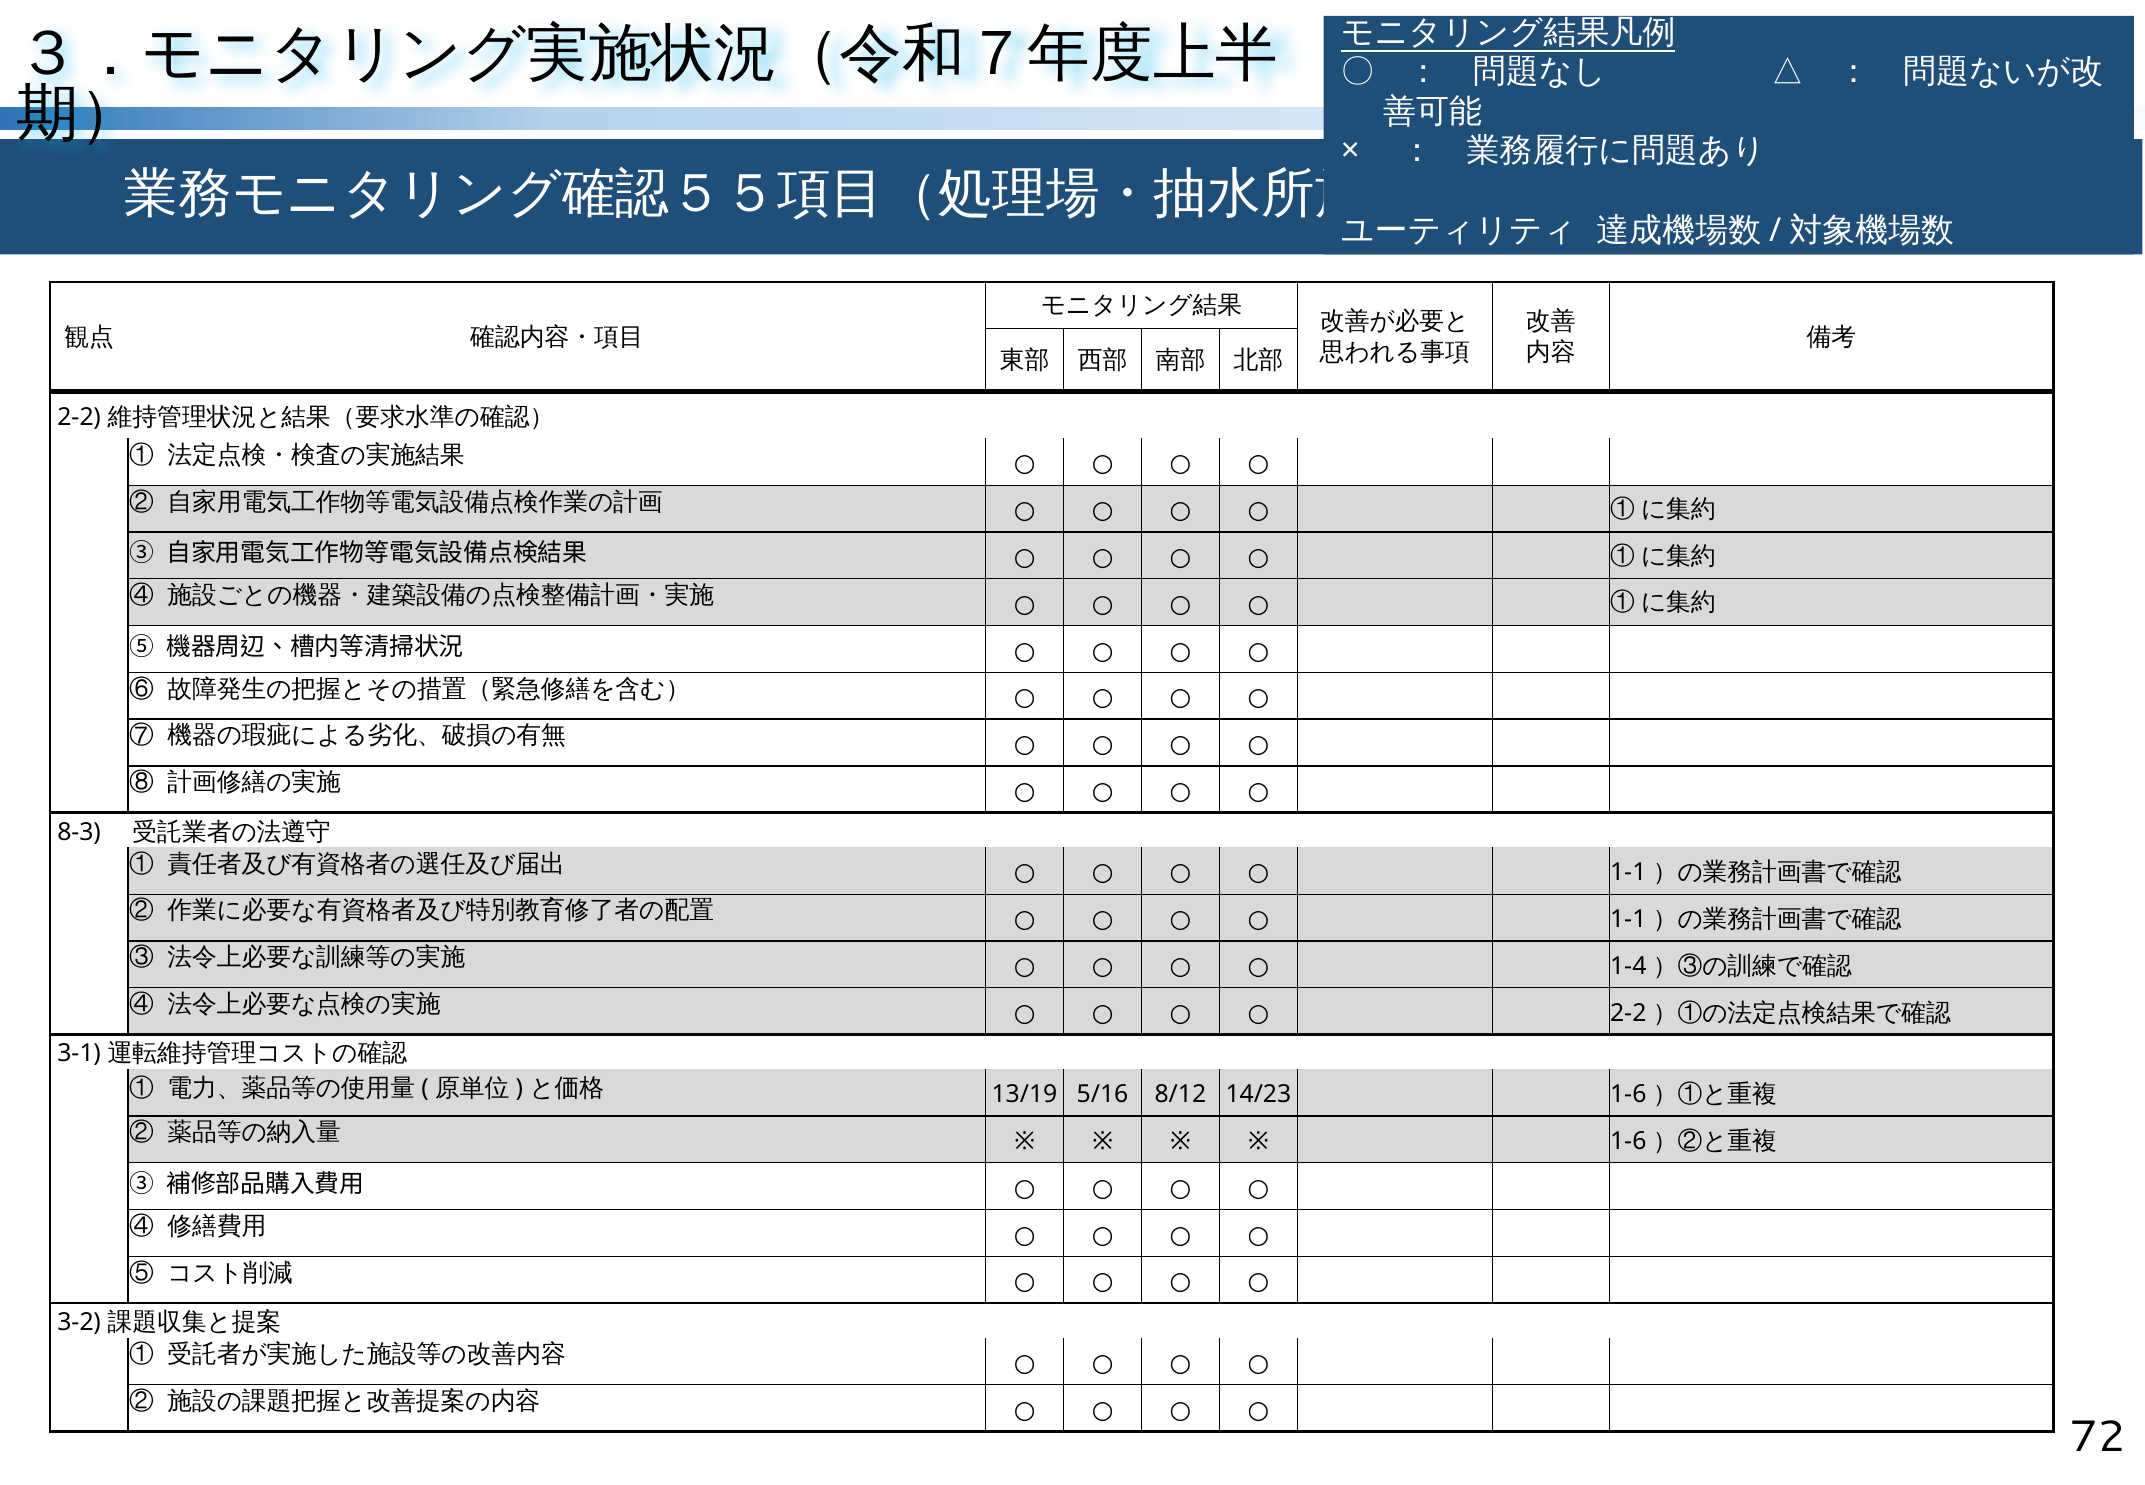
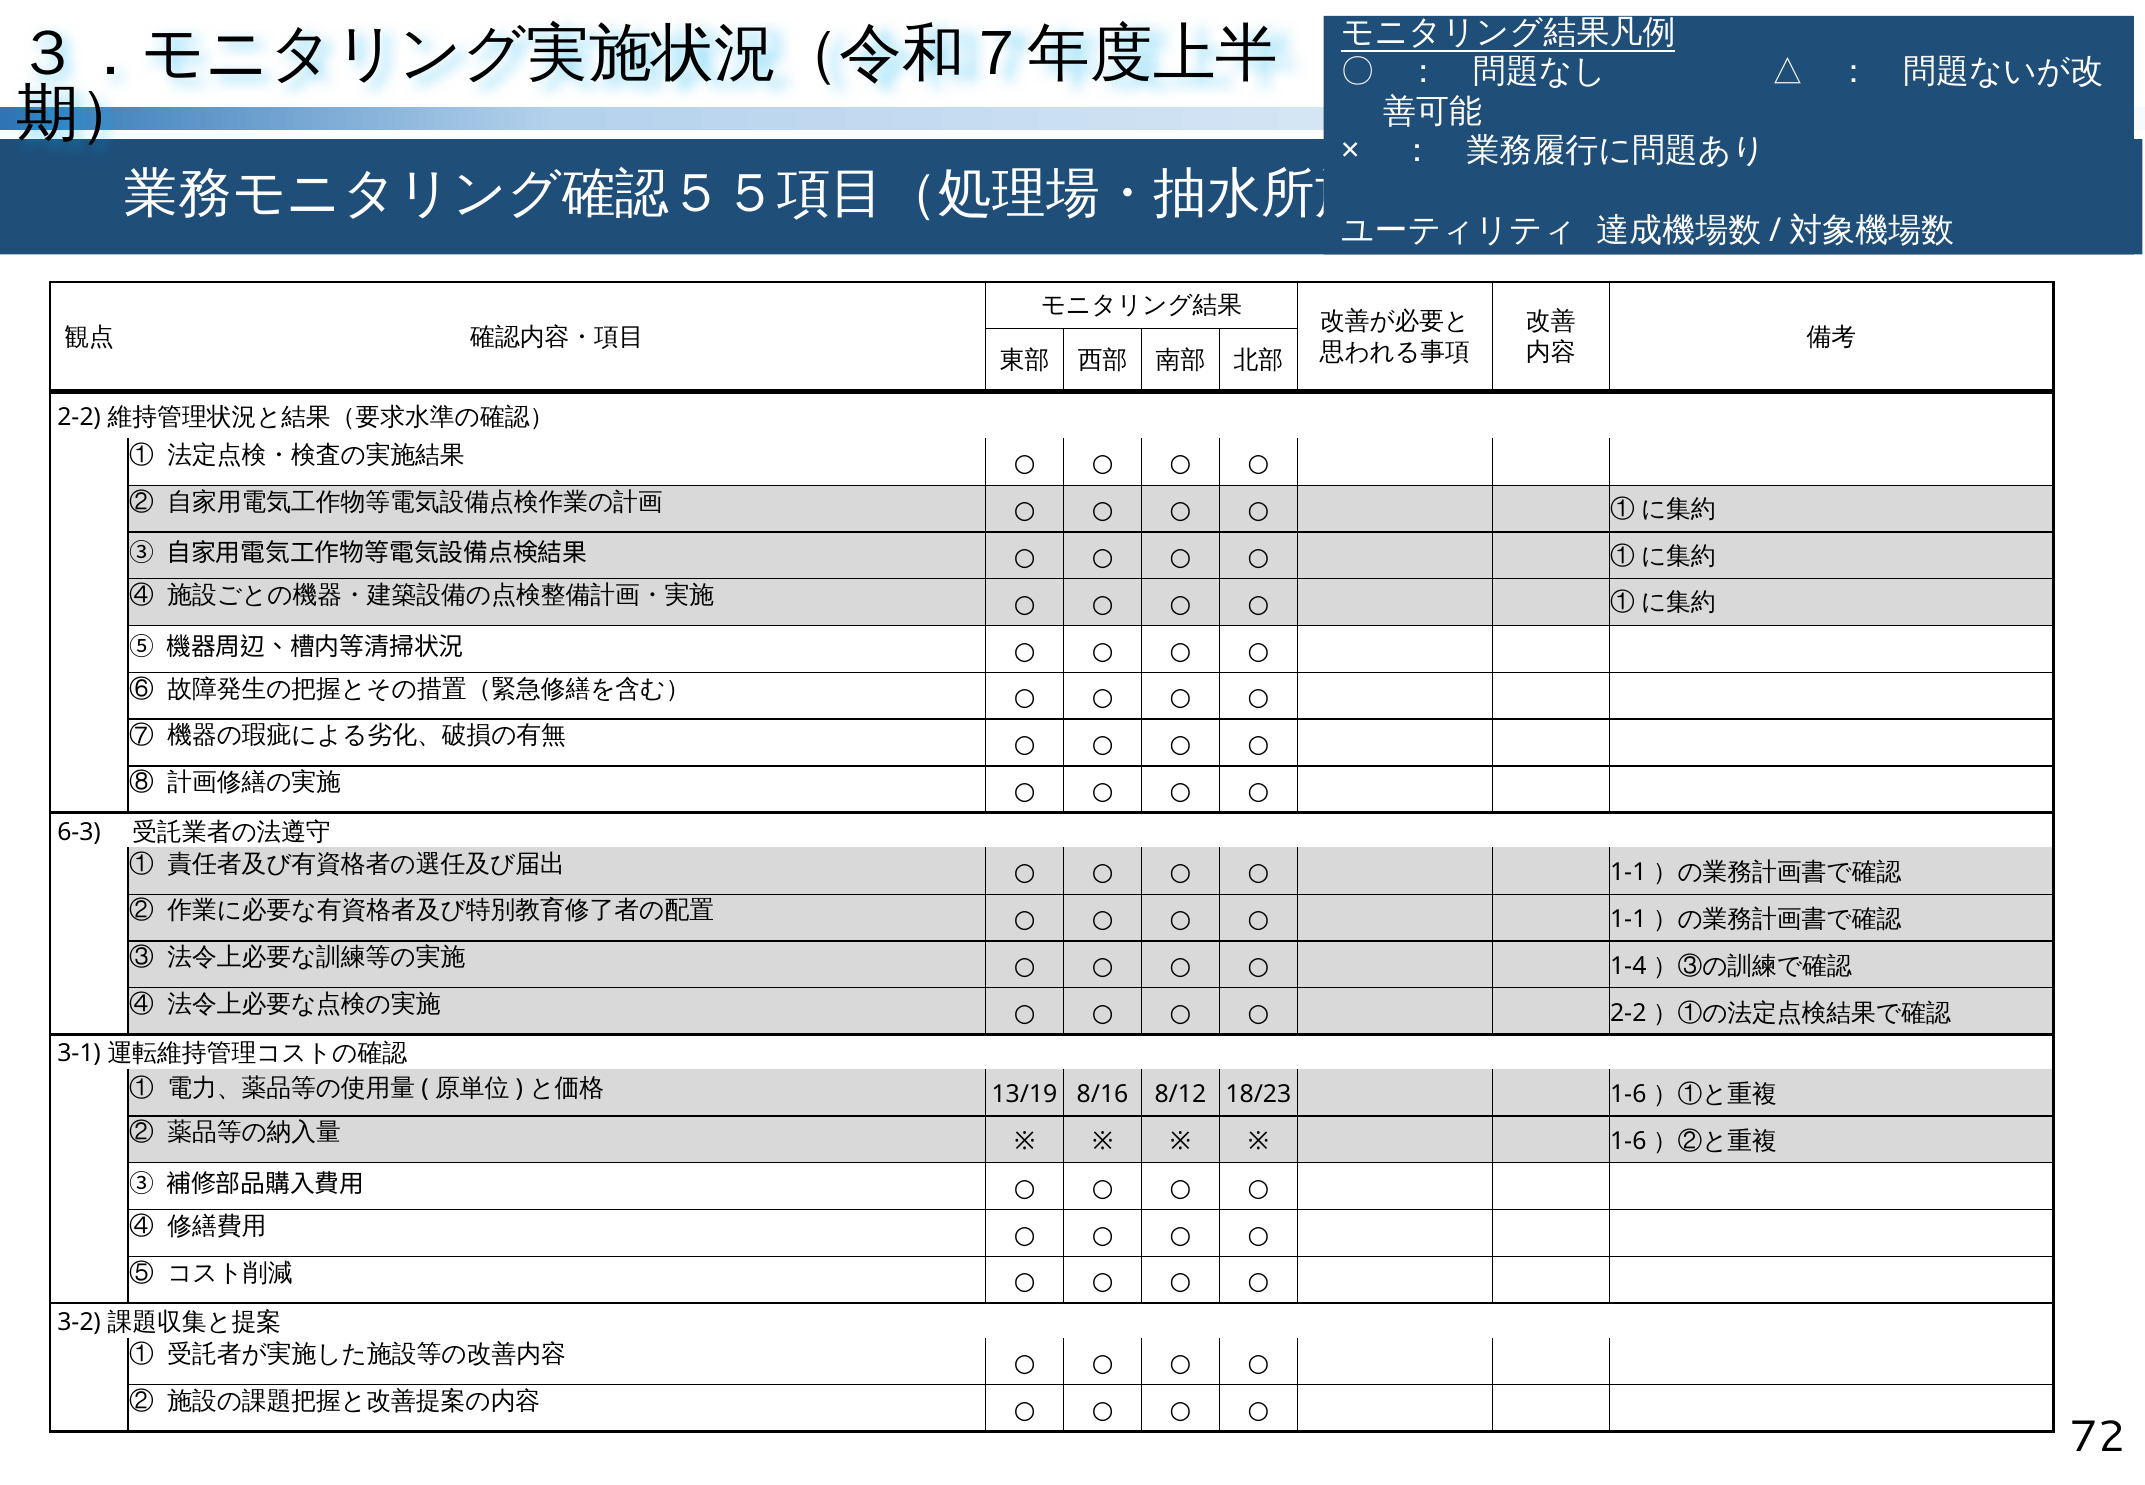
8-3: 8-3 -> 6-3 (79, 832)
5/16: 5/16 -> 8/16 (1103, 1095)
14/23: 14/23 -> 18/23 (1258, 1095)
